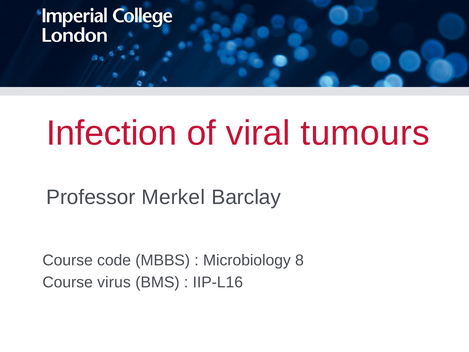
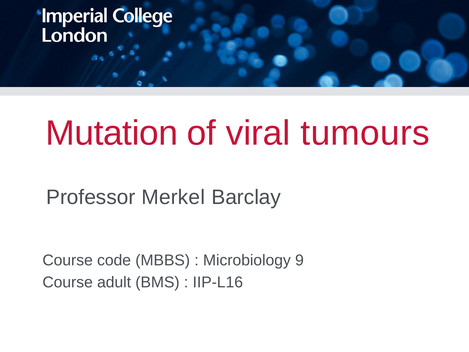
Infection: Infection -> Mutation (112, 133)
8: 8 -> 9 (299, 260)
virus: virus -> adult (114, 282)
